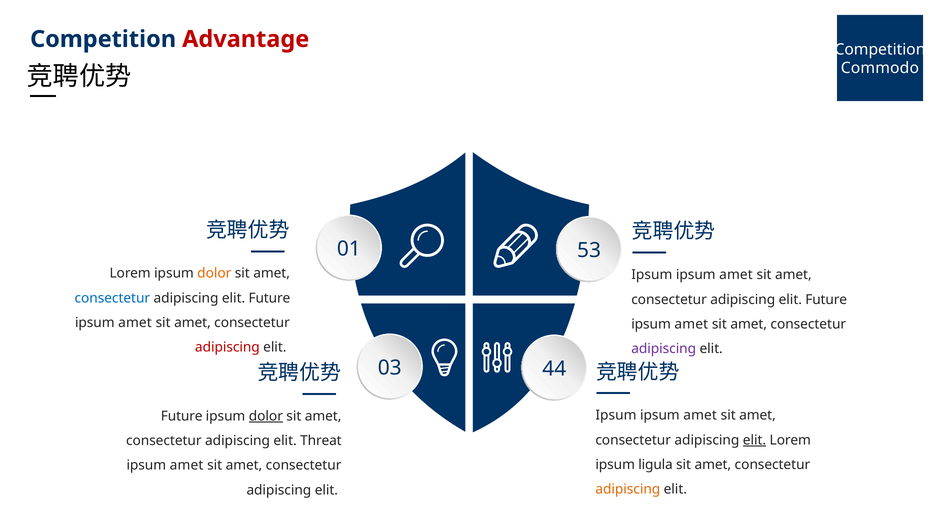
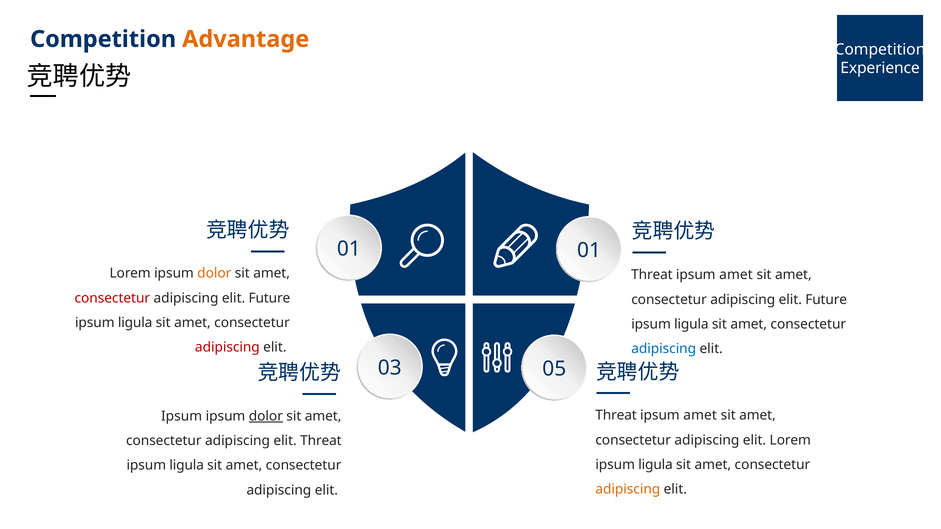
Advantage colour: red -> orange (246, 39)
Commodo: Commodo -> Experience (880, 68)
01 53: 53 -> 01 (589, 251)
Ipsum: Ipsum -> Threat (652, 275)
consectetur colour: blue -> red (112, 298)
amet: amet -> ligula (135, 323)
amet: amet -> ligula (691, 324)
adipiscing colour: purple -> blue (664, 349)
44: 44 -> 05 (554, 369)
Ipsum: Ipsum -> Threat (616, 416)
Future: Future -> Ipsum (182, 416)
elit underline: present -> none (754, 440)
amet: amet -> ligula (187, 466)
